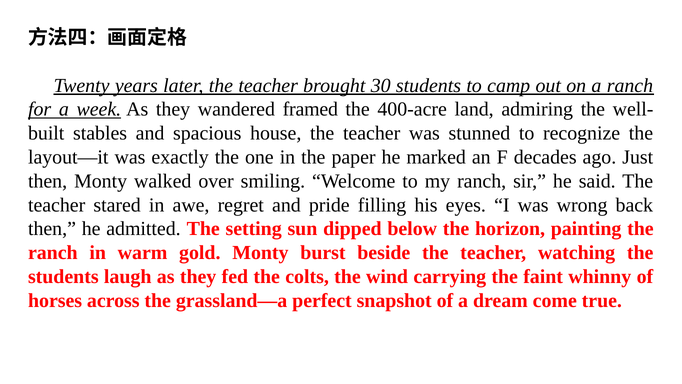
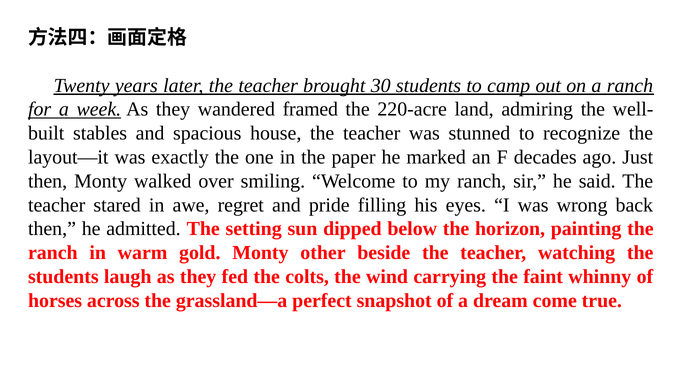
400-acre: 400-acre -> 220-acre (412, 109)
burst: burst -> other (323, 253)
